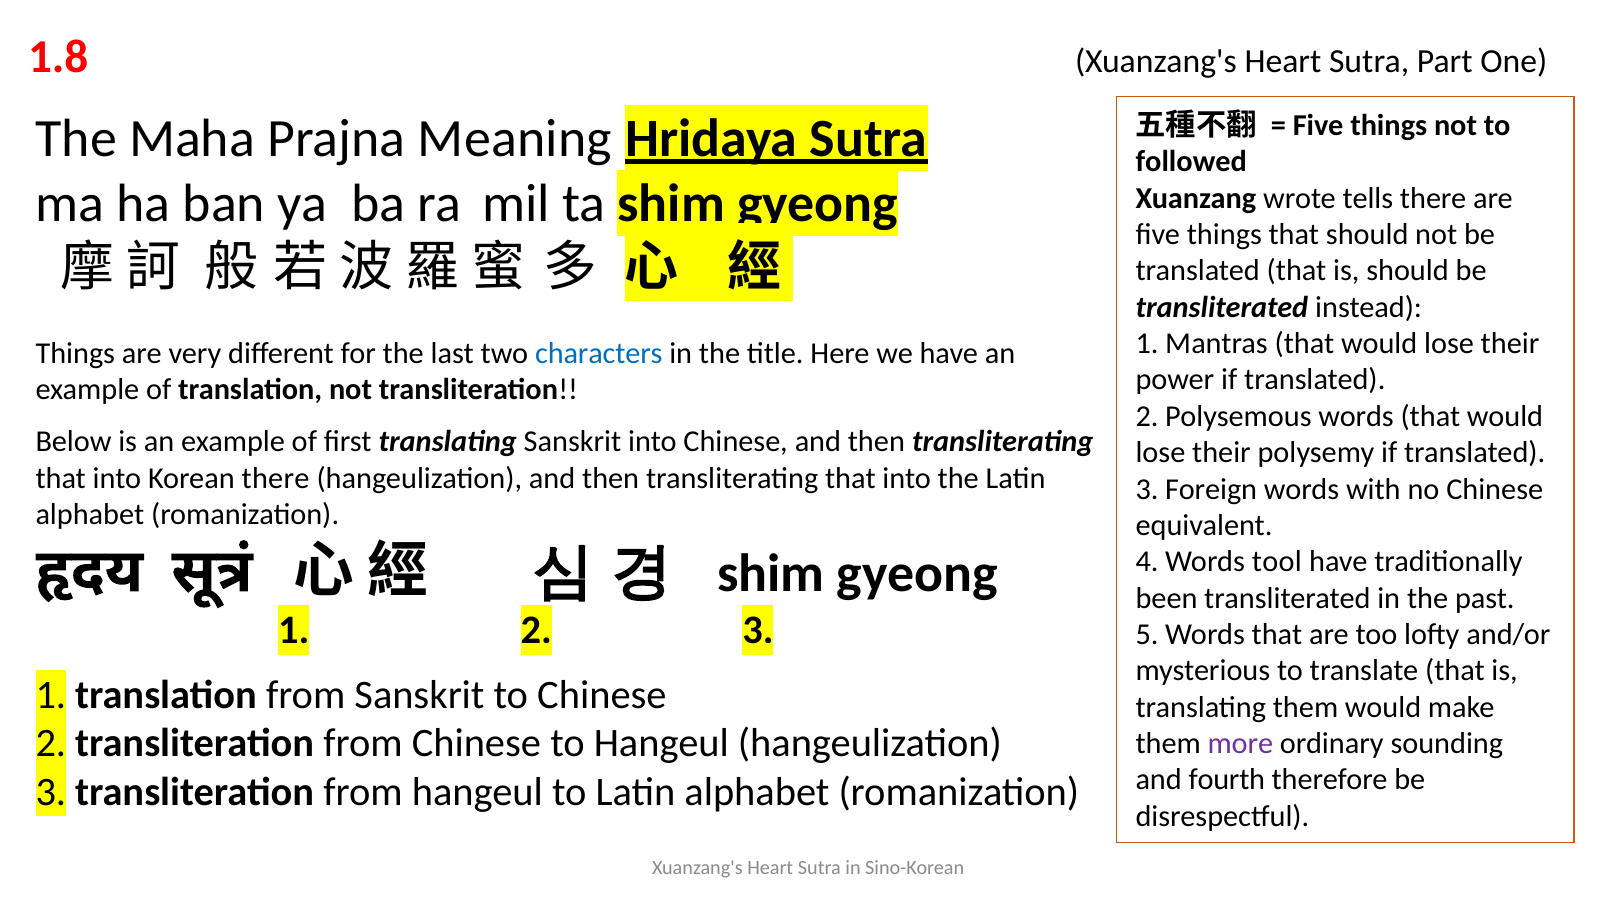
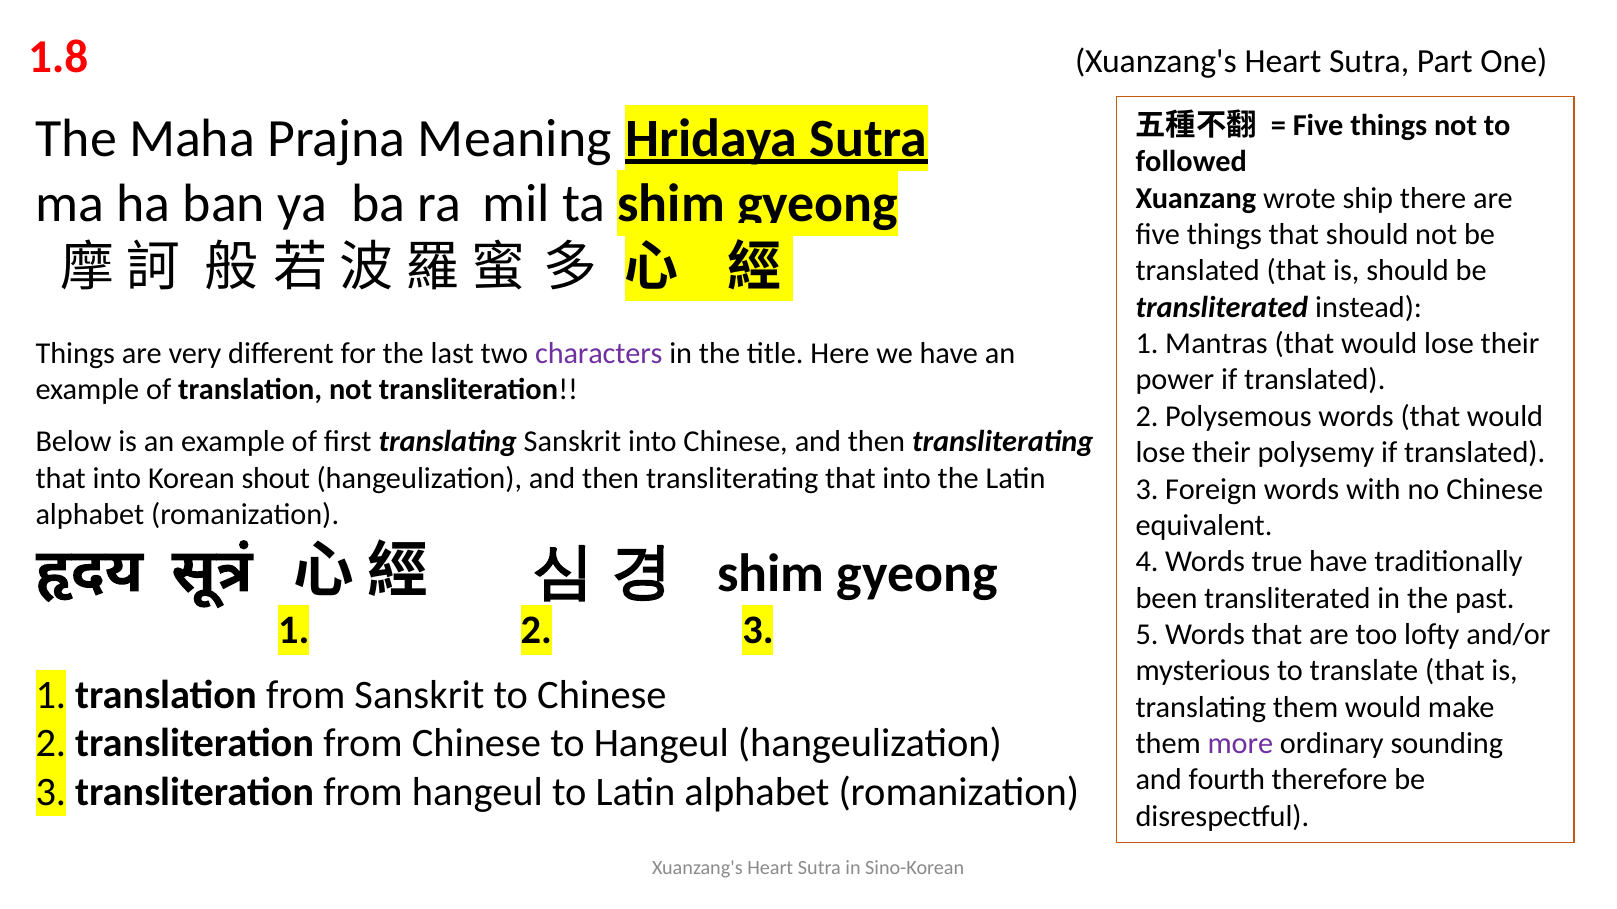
tells: tells -> ship (1368, 198)
characters colour: blue -> purple (599, 353)
Korean there: there -> shout (276, 479)
tool: tool -> true (1277, 562)
